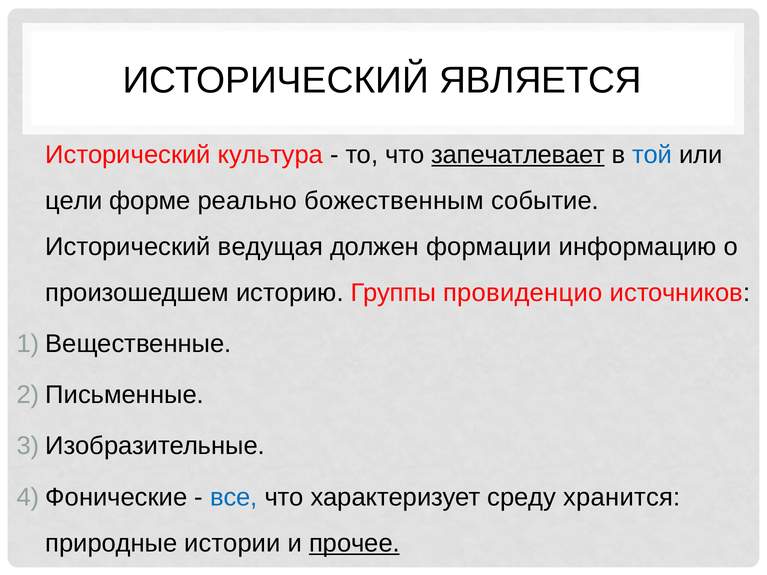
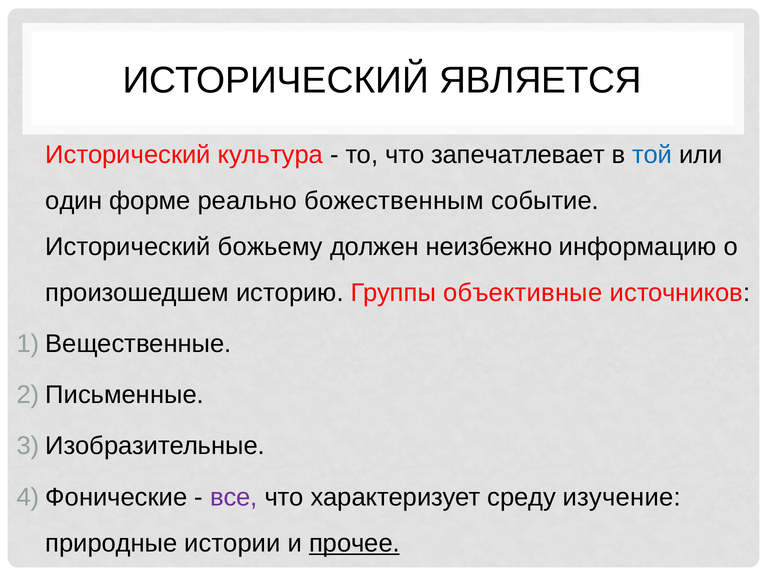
запечатлевает underline: present -> none (518, 155)
цели: цели -> один (74, 201)
ведущая: ведущая -> божьему (270, 247)
формации: формации -> неизбежно (489, 247)
провиденцио: провиденцио -> объективные (523, 293)
все colour: blue -> purple (234, 497)
хранится: хранится -> изучение (622, 497)
